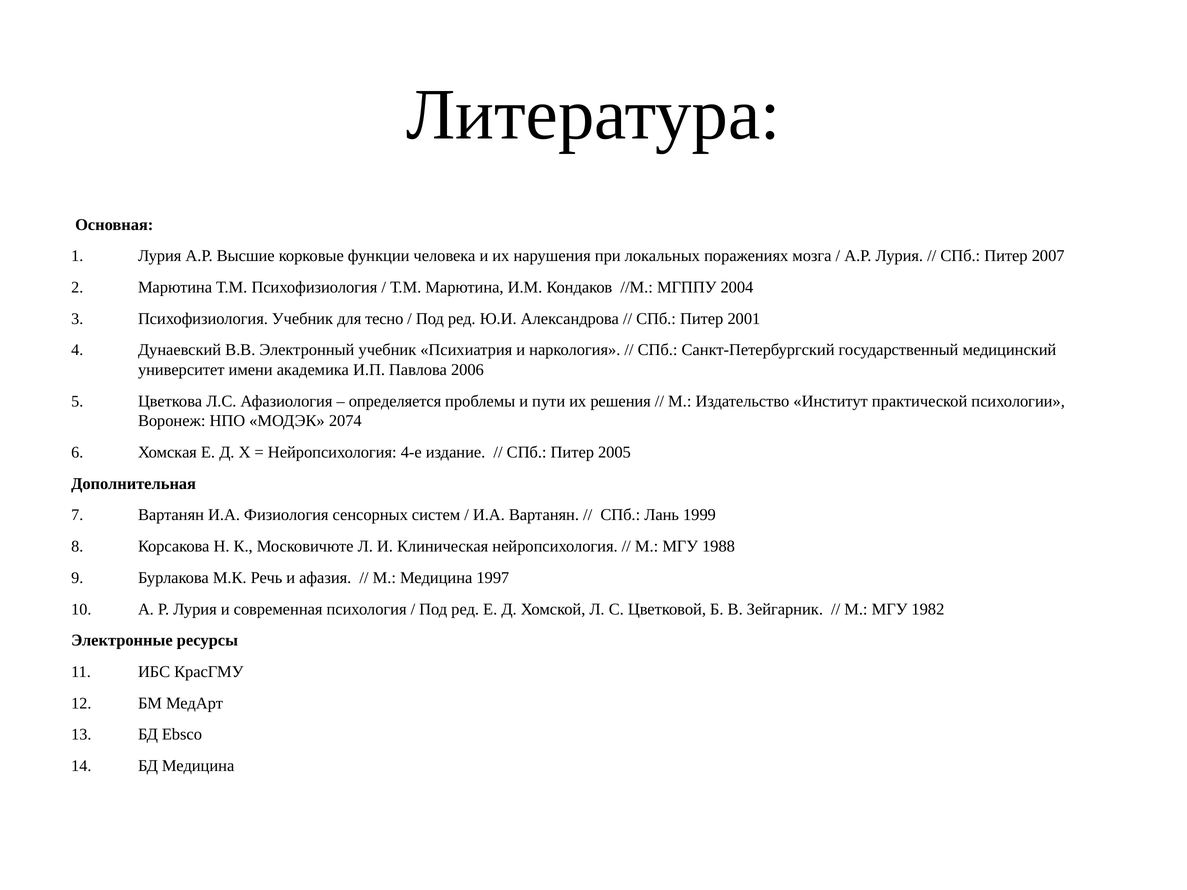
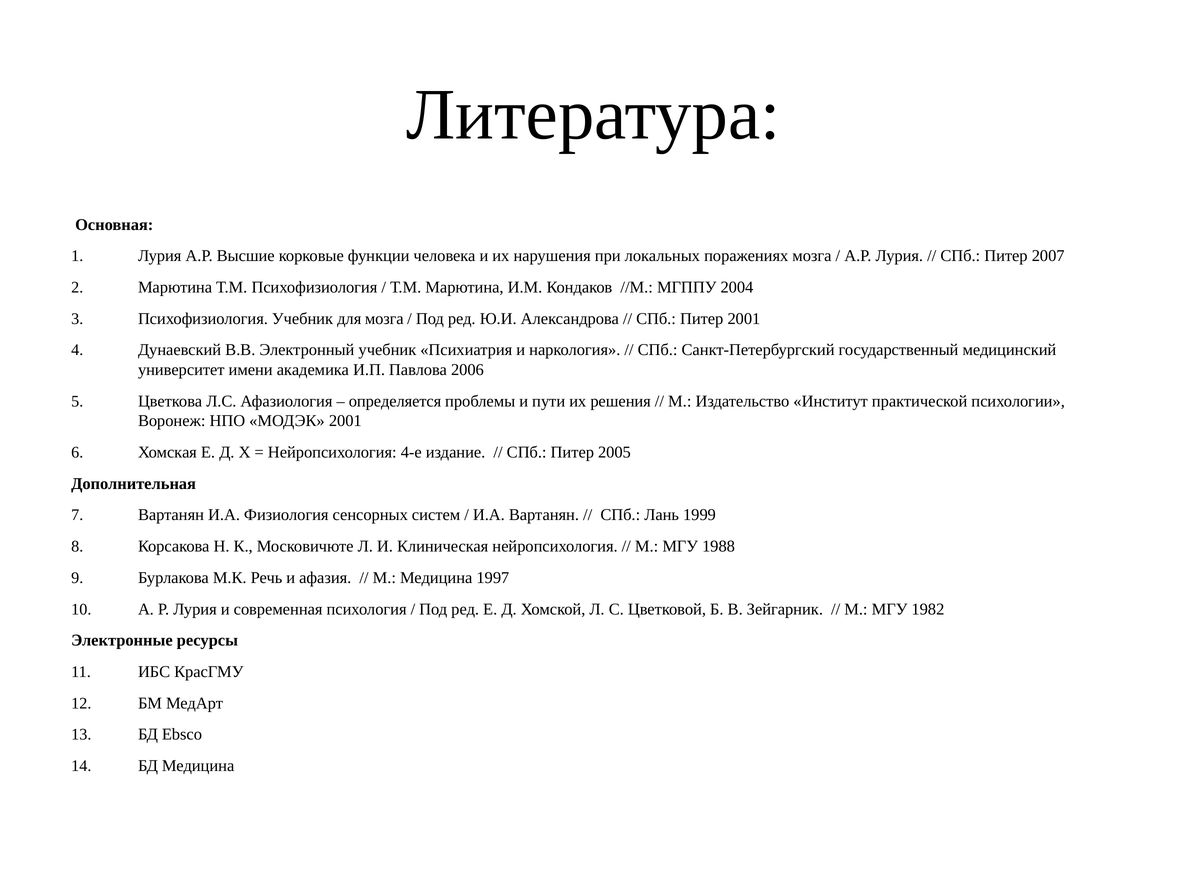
для тесно: тесно -> мозга (384, 319)
МОДЭК 2074: 2074 -> 2001 (345, 421)
